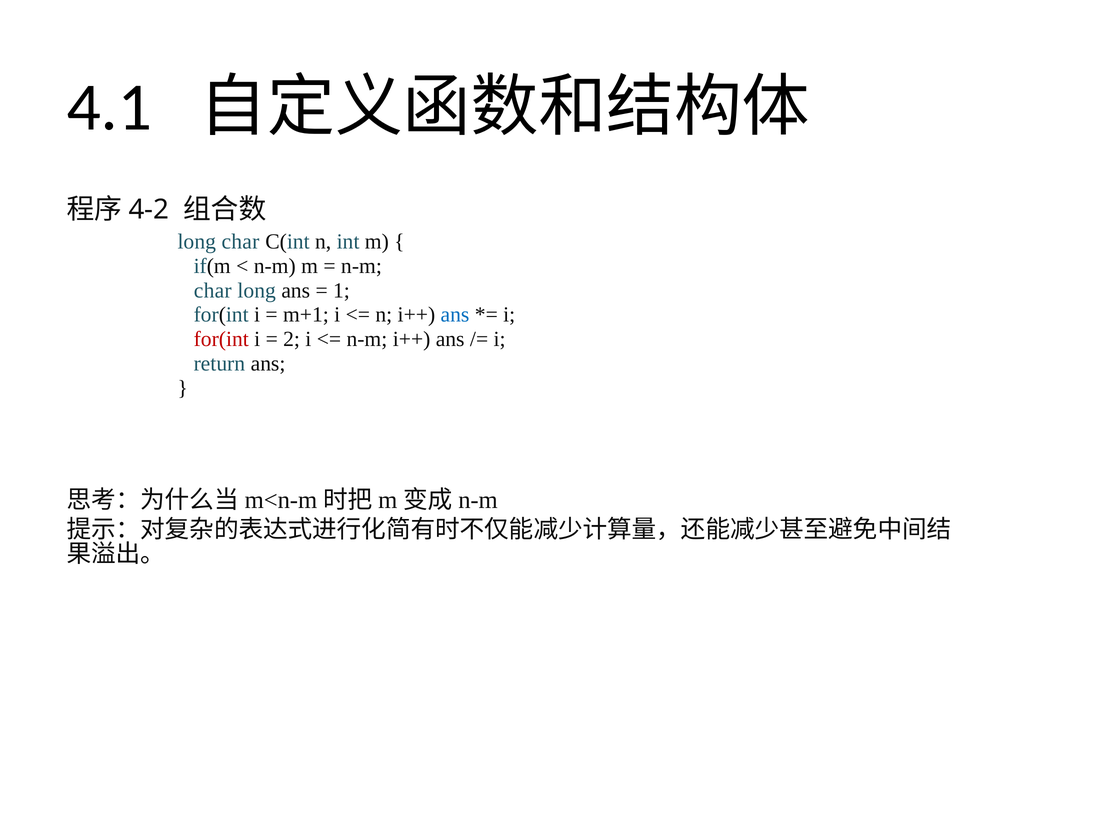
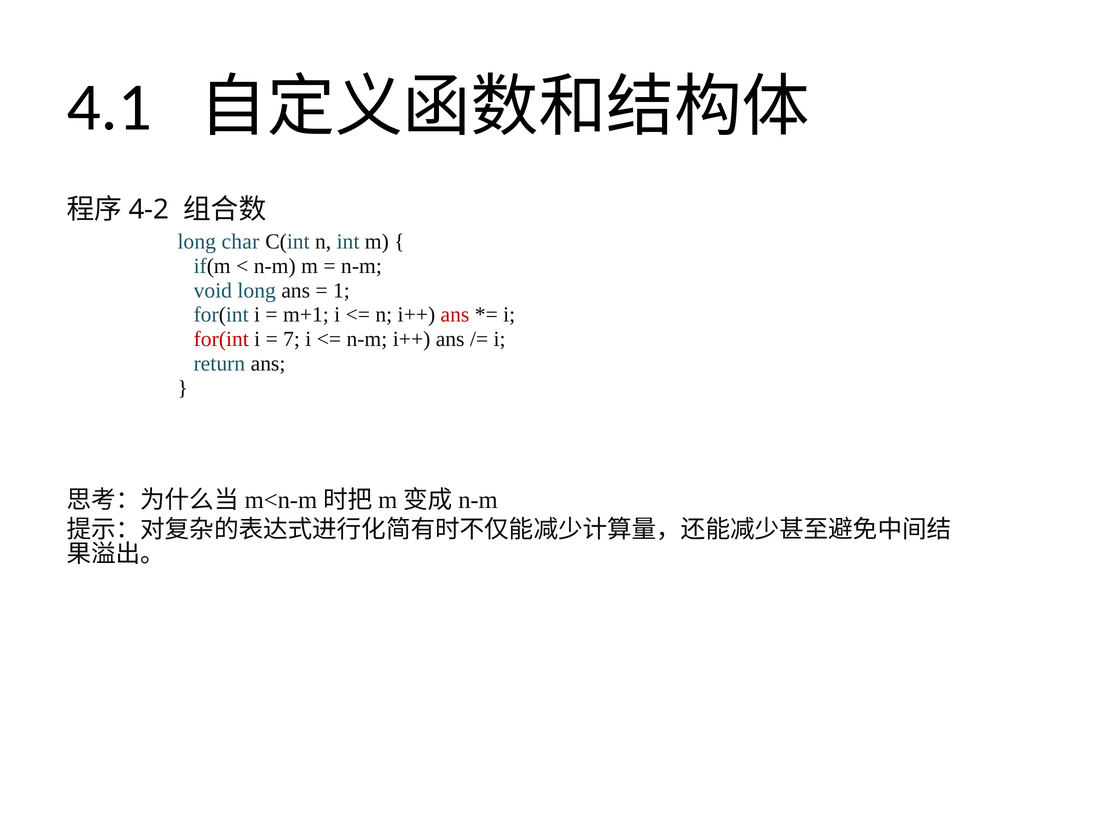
char: char -> void (213, 291)
ans colour: blue -> red (455, 315)
2: 2 -> 7 (292, 340)
